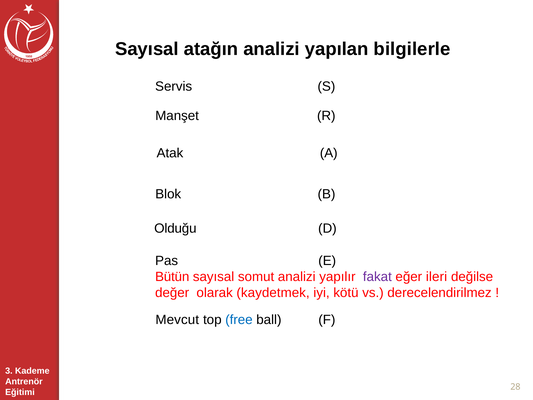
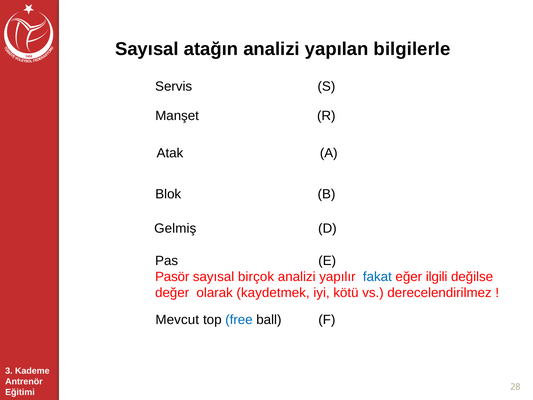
Olduğu: Olduğu -> Gelmiş (175, 228)
Bütün: Bütün -> Pasör (172, 276)
somut: somut -> birçok (256, 276)
fakat colour: purple -> blue (377, 276)
ileri: ileri -> ilgili (437, 276)
